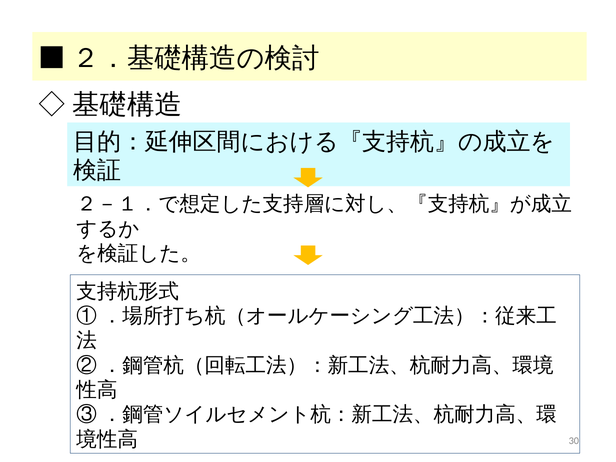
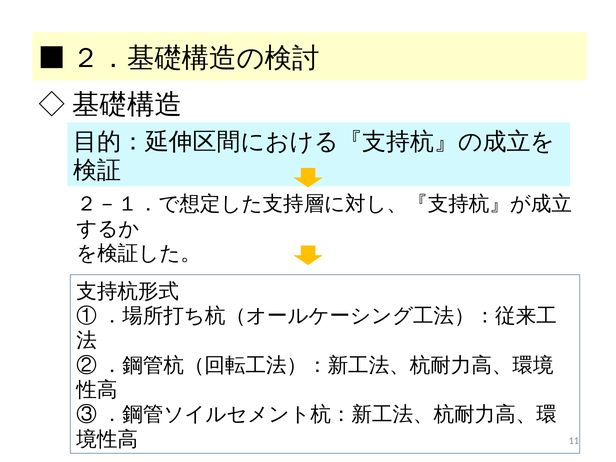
30: 30 -> 11 (574, 441)
